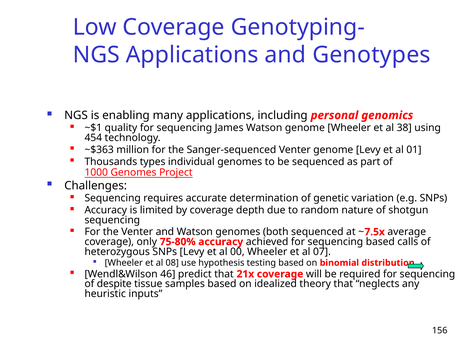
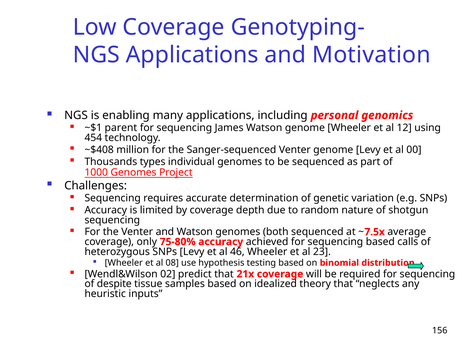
Genotypes: Genotypes -> Motivation (372, 55)
quality: quality -> parent (121, 128)
38: 38 -> 12 (404, 128)
~$363: ~$363 -> ~$408 (99, 150)
01: 01 -> 00 (414, 150)
00: 00 -> 46 (237, 251)
07: 07 -> 23 (322, 251)
46: 46 -> 02 (168, 274)
